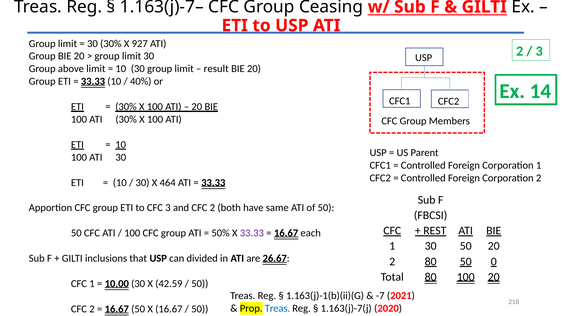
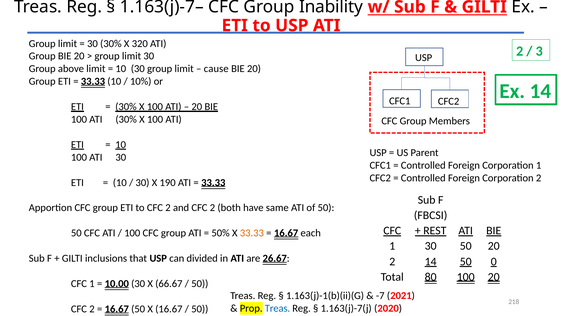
Ceasing: Ceasing -> Inability (331, 7)
927: 927 -> 320 (140, 44)
result: result -> cause (216, 69)
40%: 40% -> 10% (141, 81)
464: 464 -> 190 (168, 183)
to CFC 3: 3 -> 2 (168, 208)
33.33 colour: purple -> orange (252, 233)
2 80: 80 -> 14 (431, 262)
42.59: 42.59 -> 66.67 (169, 284)
